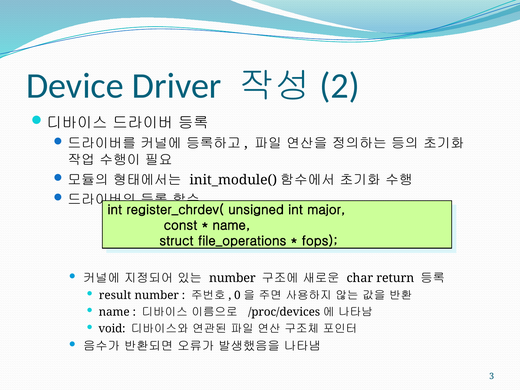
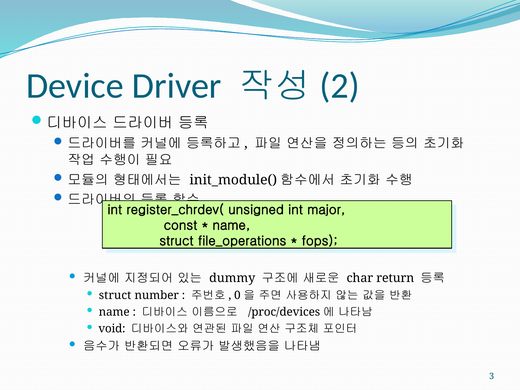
number: number -> dummy (232, 278)
result: result -> struct (115, 295)
